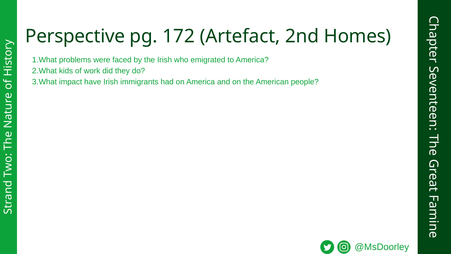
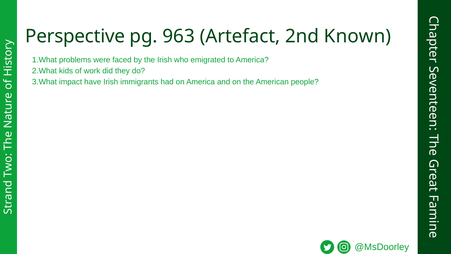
172: 172 -> 963 (179, 36)
Homes: Homes -> Known (358, 36)
